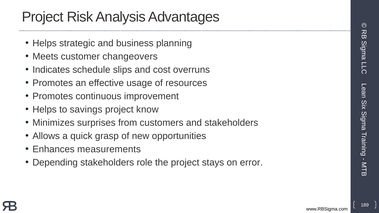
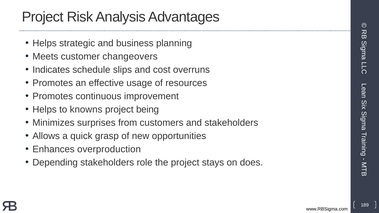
savings: savings -> knowns (86, 110)
know: know -> being (148, 110)
measurements: measurements -> overproduction (109, 149)
error: error -> does (251, 163)
